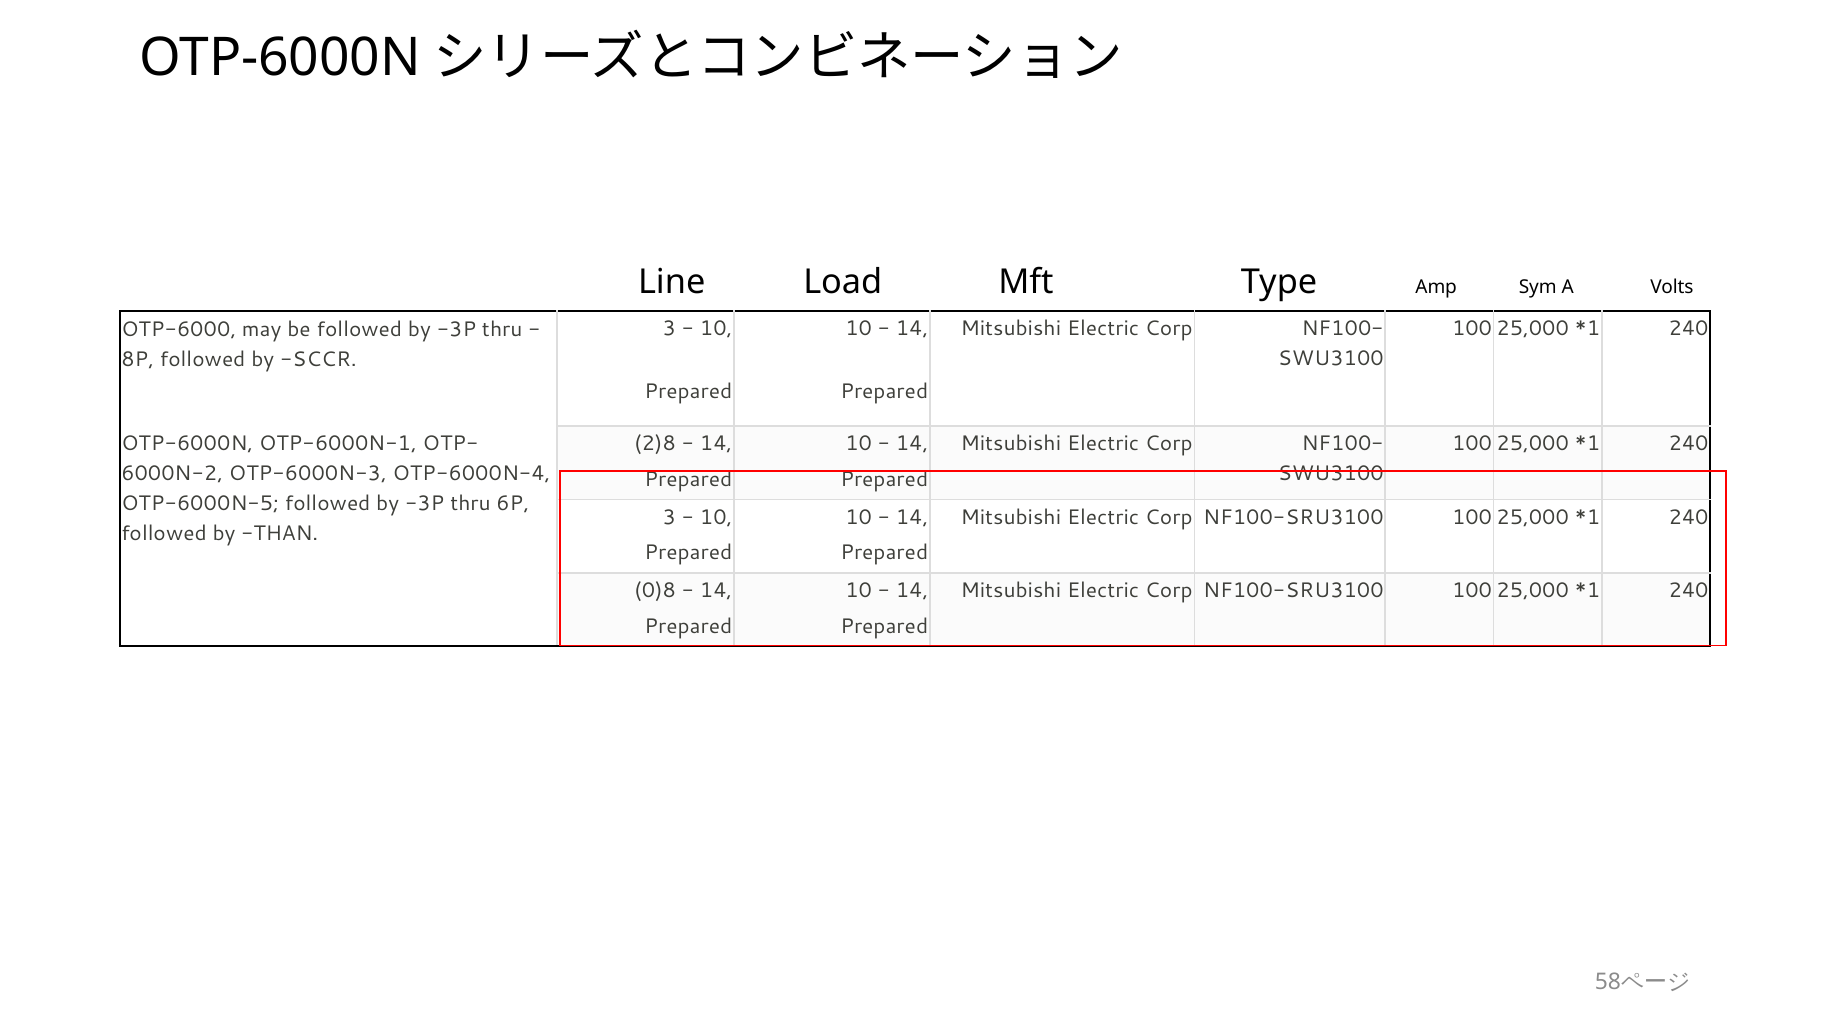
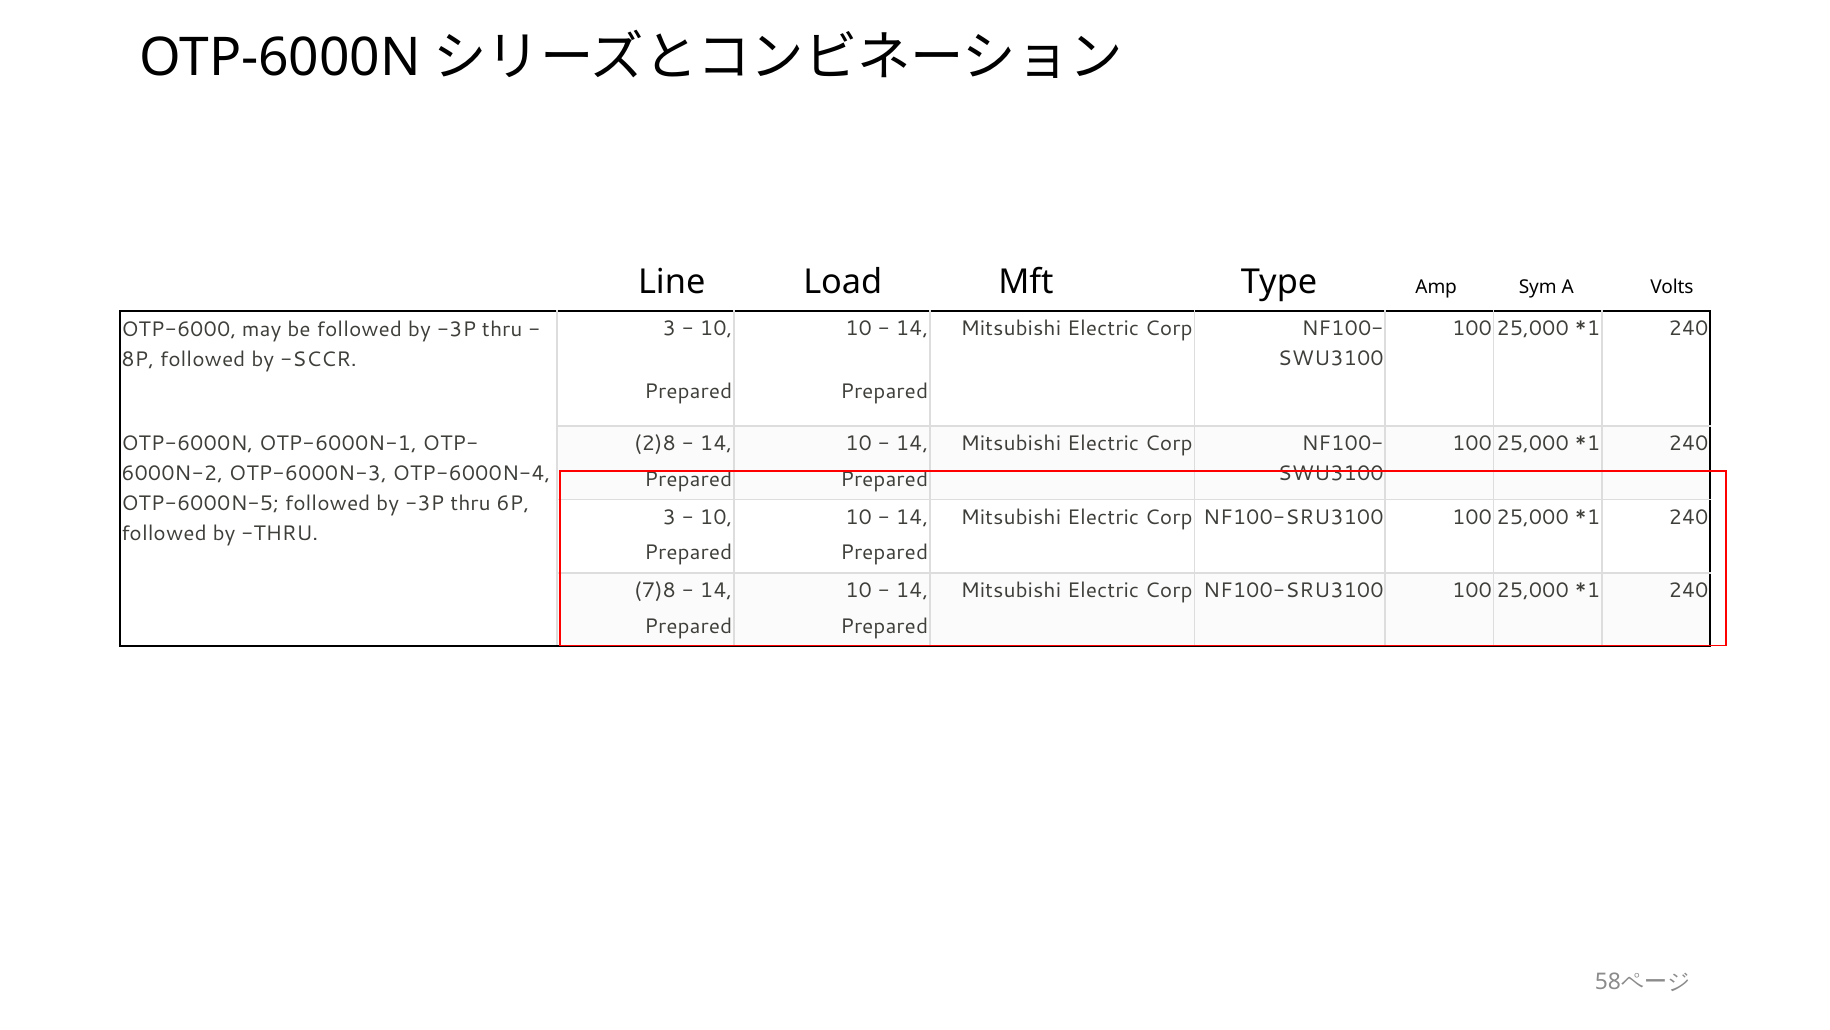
by THAN: THAN -> THRU (280, 534)
0)8: 0)8 -> 7)8 (655, 590)
